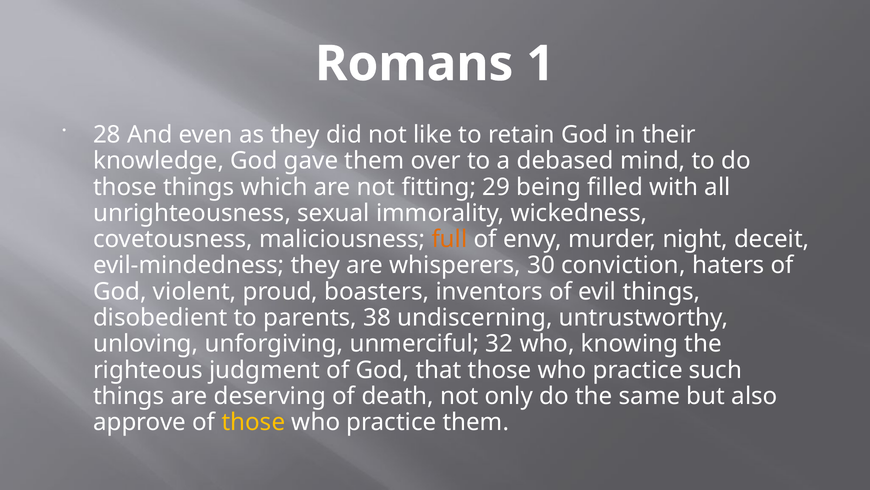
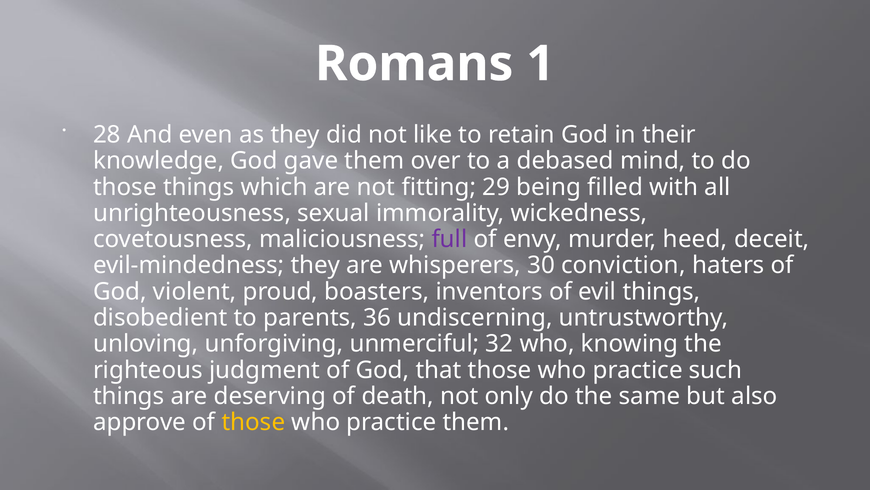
full colour: orange -> purple (450, 239)
night: night -> heed (695, 239)
38: 38 -> 36 (377, 317)
